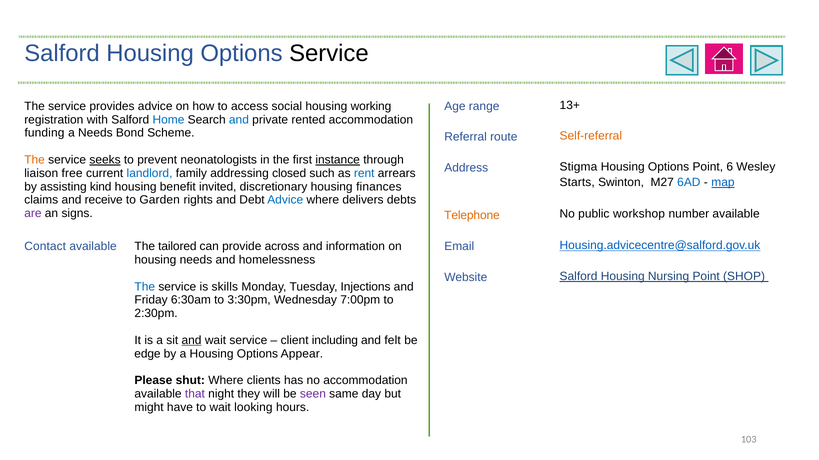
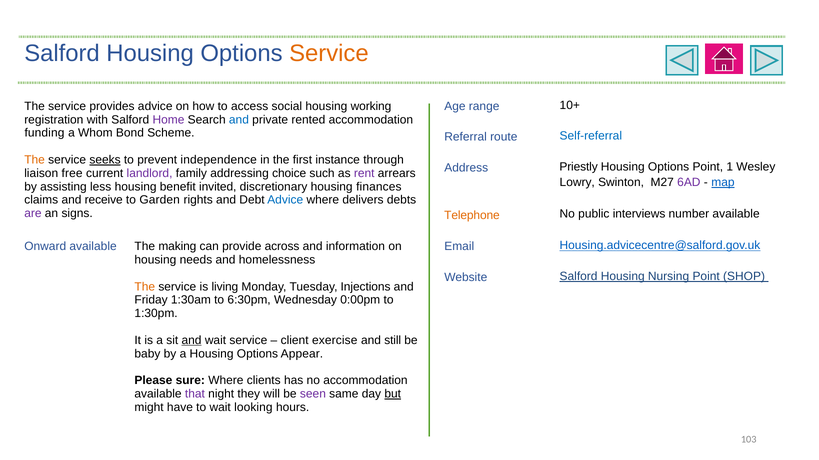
Service colour: black -> orange (329, 54)
13+: 13+ -> 10+ (570, 105)
Home colour: blue -> purple (169, 120)
a Needs: Needs -> Whom (95, 133)
Self-referral colour: orange -> blue (591, 136)
neonatologists: neonatologists -> independence (219, 160)
instance underline: present -> none (338, 160)
Stigma: Stigma -> Priestly (579, 167)
6: 6 -> 1 (730, 167)
landlord colour: blue -> purple (150, 173)
closed: closed -> choice (289, 173)
rent colour: blue -> purple (364, 173)
Starts: Starts -> Lowry (577, 183)
6AD colour: blue -> purple (689, 183)
kind: kind -> less (101, 187)
workshop: workshop -> interviews (639, 214)
Contact: Contact -> Onward (45, 247)
tailored: tailored -> making (177, 247)
The colour: blue -> orange (145, 287)
skills: skills -> living (225, 287)
6:30am: 6:30am -> 1:30am (191, 300)
3:30pm: 3:30pm -> 6:30pm (249, 300)
7:00pm: 7:00pm -> 0:00pm (360, 300)
2:30pm: 2:30pm -> 1:30pm (156, 314)
including: including -> exercise (335, 341)
felt: felt -> still (393, 341)
edge: edge -> baby (147, 354)
shut: shut -> sure (190, 381)
but underline: none -> present (393, 394)
